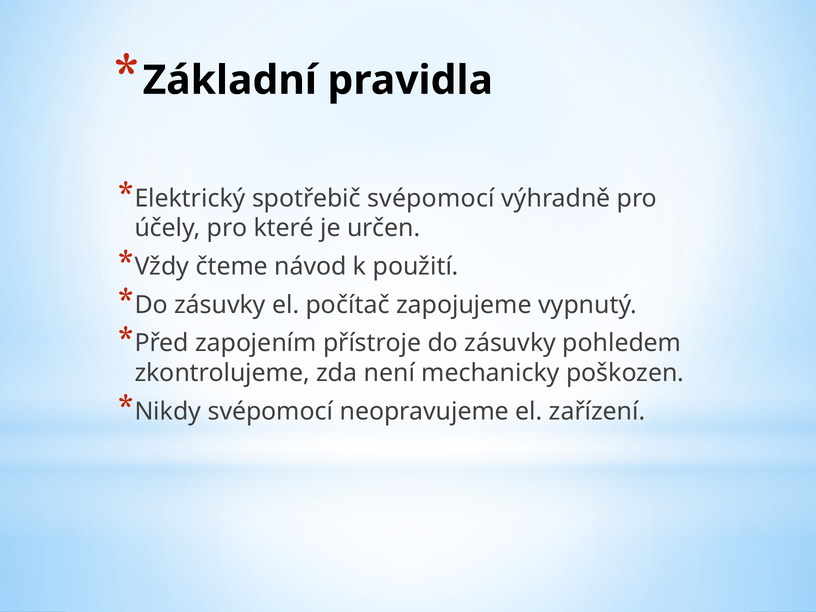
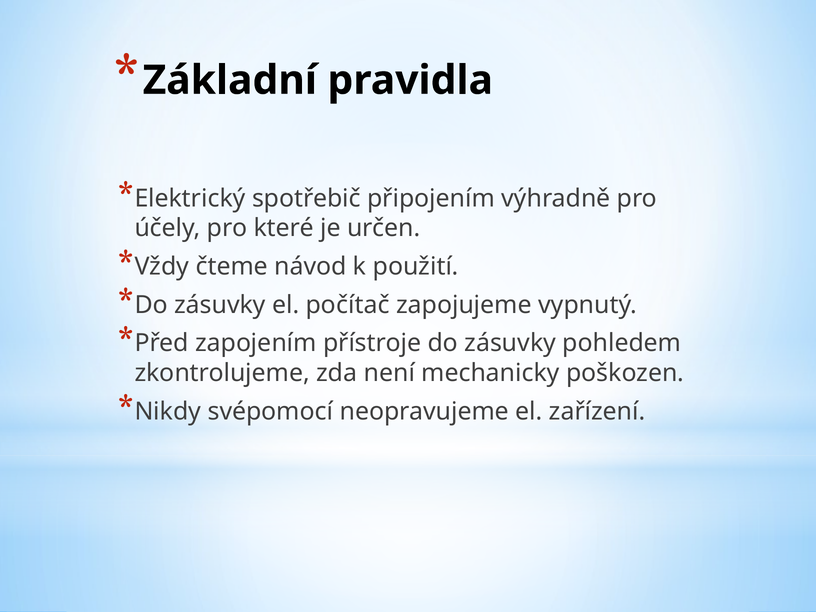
spotřebič svépomocí: svépomocí -> připojením (431, 198)
